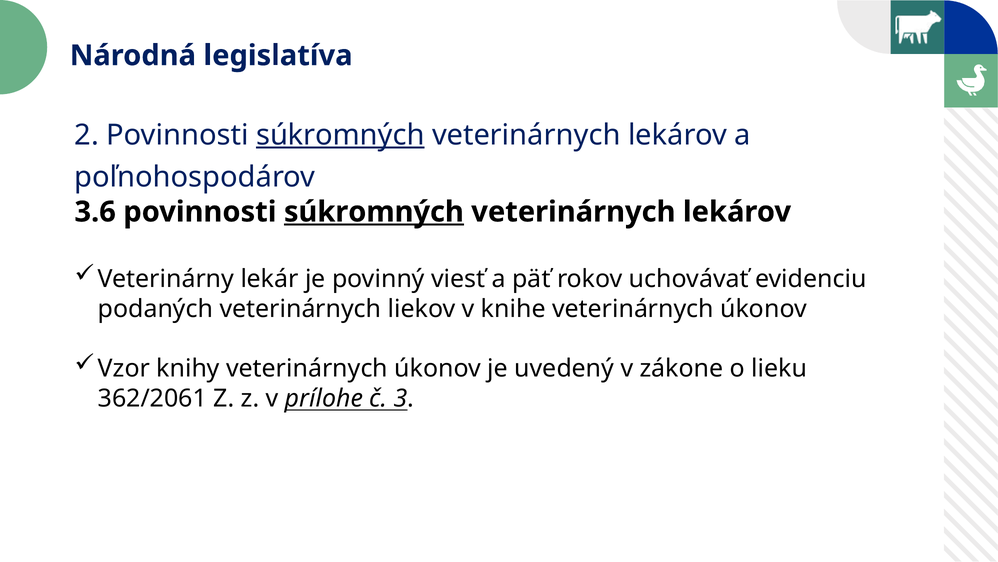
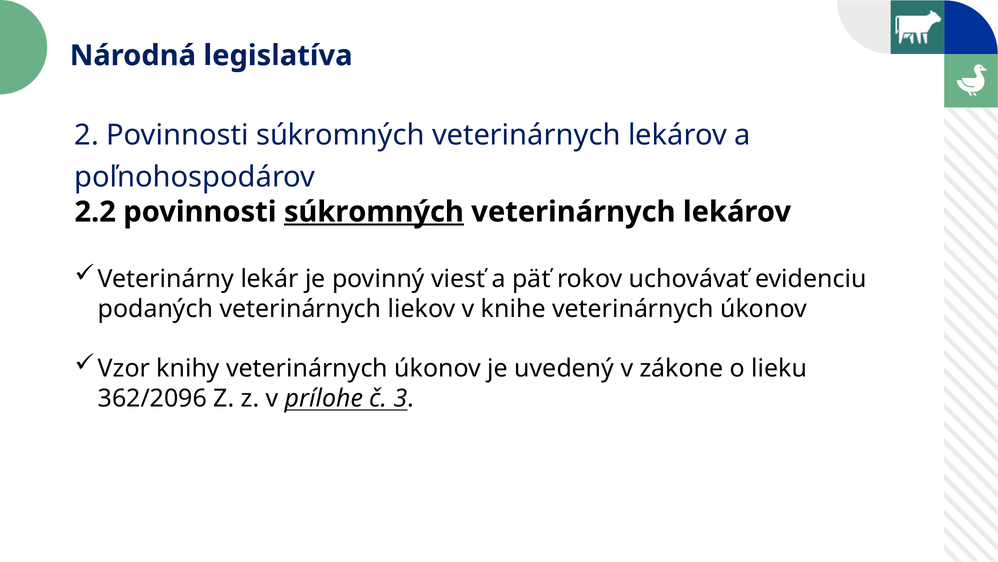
súkromných underline: present -> none (340, 135)
3.6: 3.6 -> 2.2 (95, 212)
362/2061: 362/2061 -> 362/2096 (152, 399)
